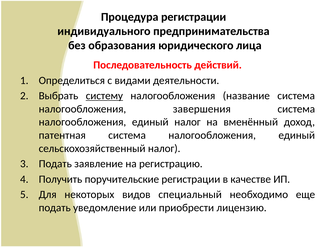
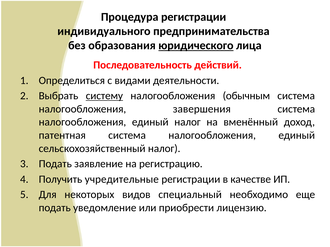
юридического underline: none -> present (196, 46)
название: название -> обычным (246, 96)
поручительские: поручительские -> учредительные (122, 180)
